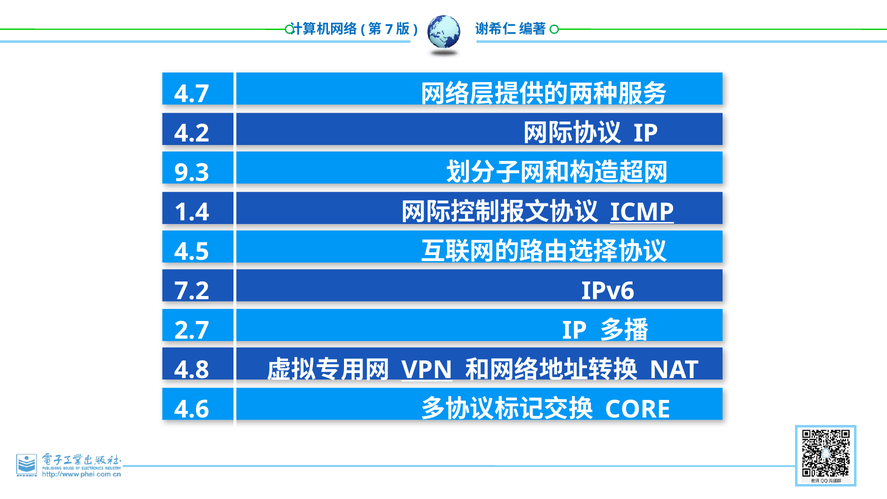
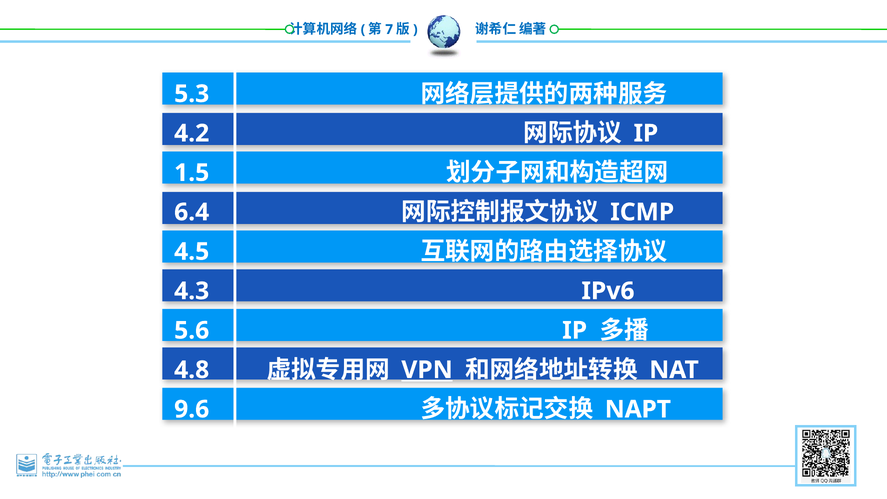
4.7: 4.7 -> 5.3 (192, 94)
9.3: 9.3 -> 1.5 (192, 173)
1.4: 1.4 -> 6.4 (192, 212)
ICMP underline: present -> none (642, 212)
7.2: 7.2 -> 4.3 (192, 291)
2.7: 2.7 -> 5.6 (192, 330)
4.6: 4.6 -> 9.6 (192, 409)
CORE: CORE -> NAPT (638, 409)
